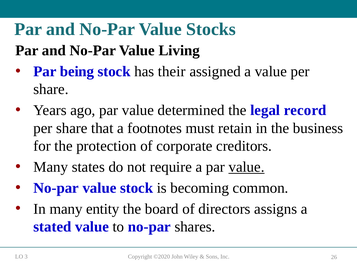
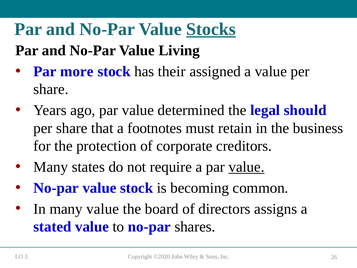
Stocks underline: none -> present (211, 29)
being: being -> more (77, 71)
record: record -> should (305, 110)
many entity: entity -> value (103, 209)
